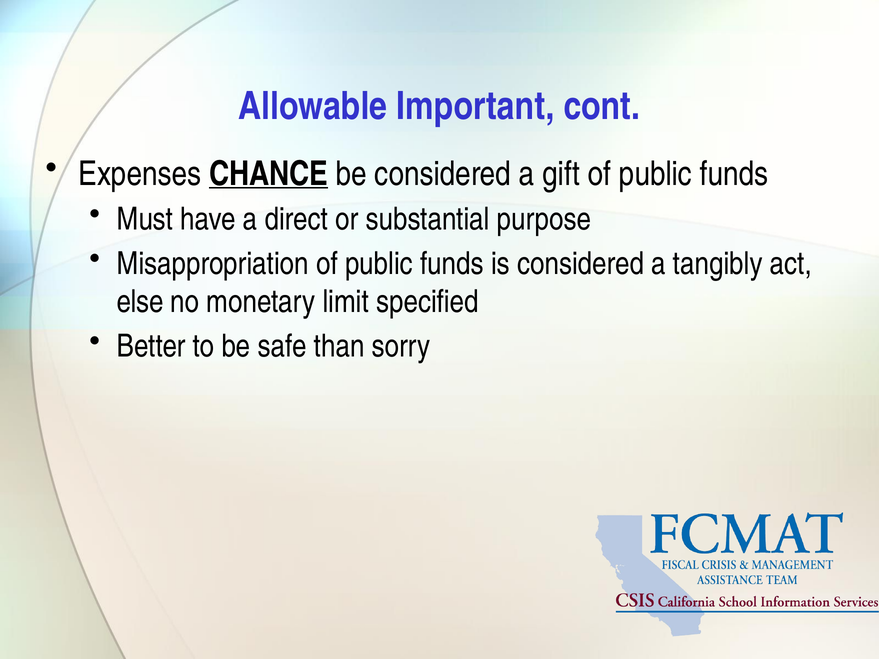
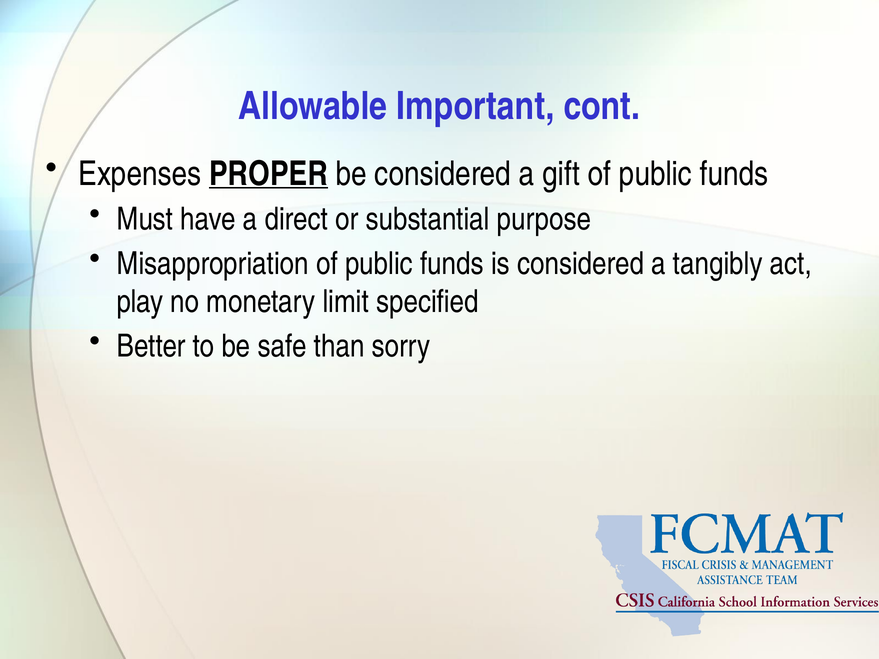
CHANCE: CHANCE -> PROPER (268, 174)
else: else -> play (140, 302)
